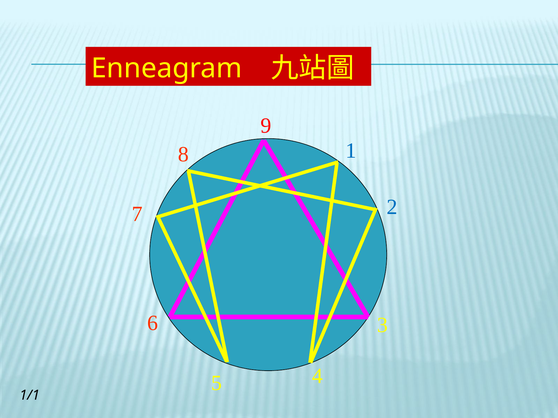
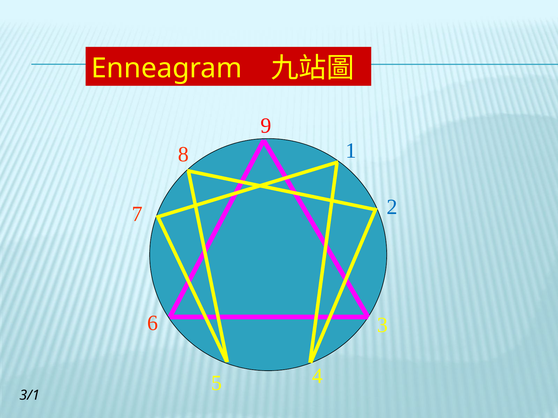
1/1: 1/1 -> 3/1 (30, 396)
